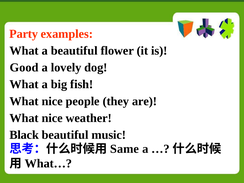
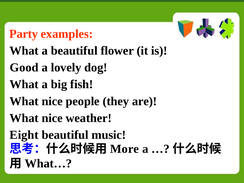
Black: Black -> Eight (24, 135)
Same: Same -> More (125, 149)
